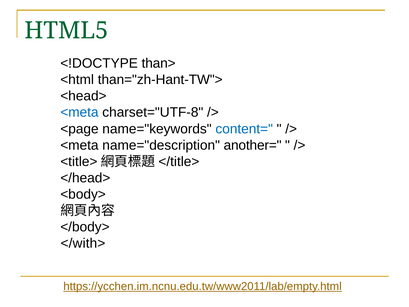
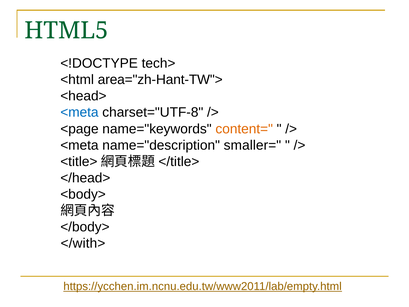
than>: than> -> tech> (159, 63)
than="zh-Hant-TW">: than="zh-Hant-TW"> -> area="zh-Hant-TW"> (160, 80)
content= colour: blue -> orange (244, 129)
another=: another= -> smaller= (252, 145)
